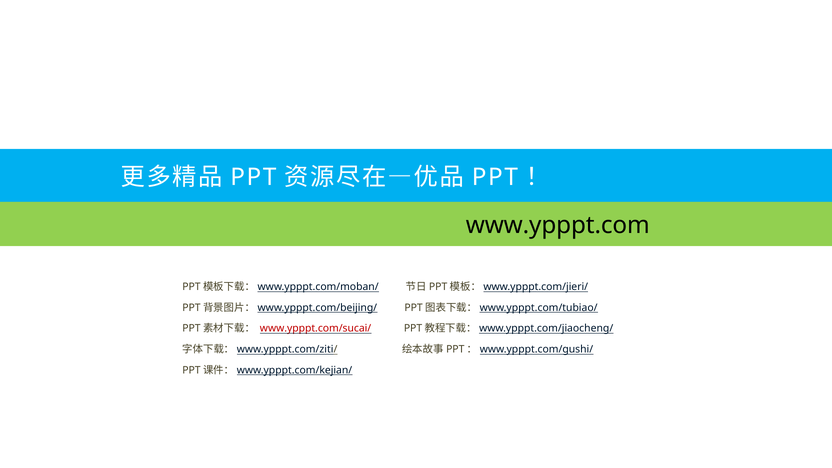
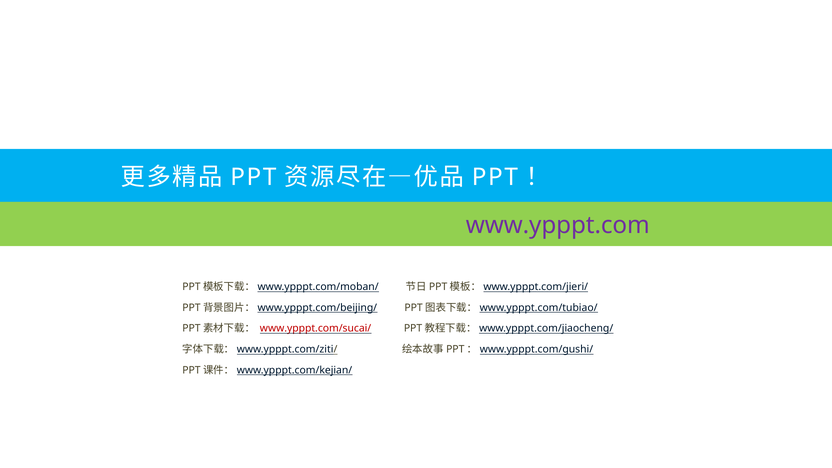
www.ypppt.com colour: black -> purple (558, 225)
